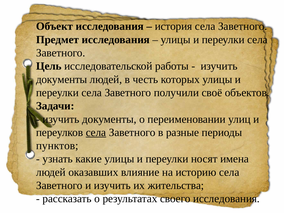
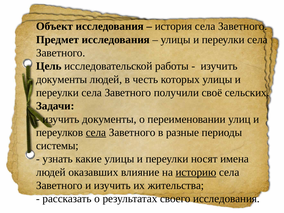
объектов: объектов -> сельских (247, 93)
пунктов: пунктов -> системы (57, 146)
историю underline: none -> present (196, 172)
